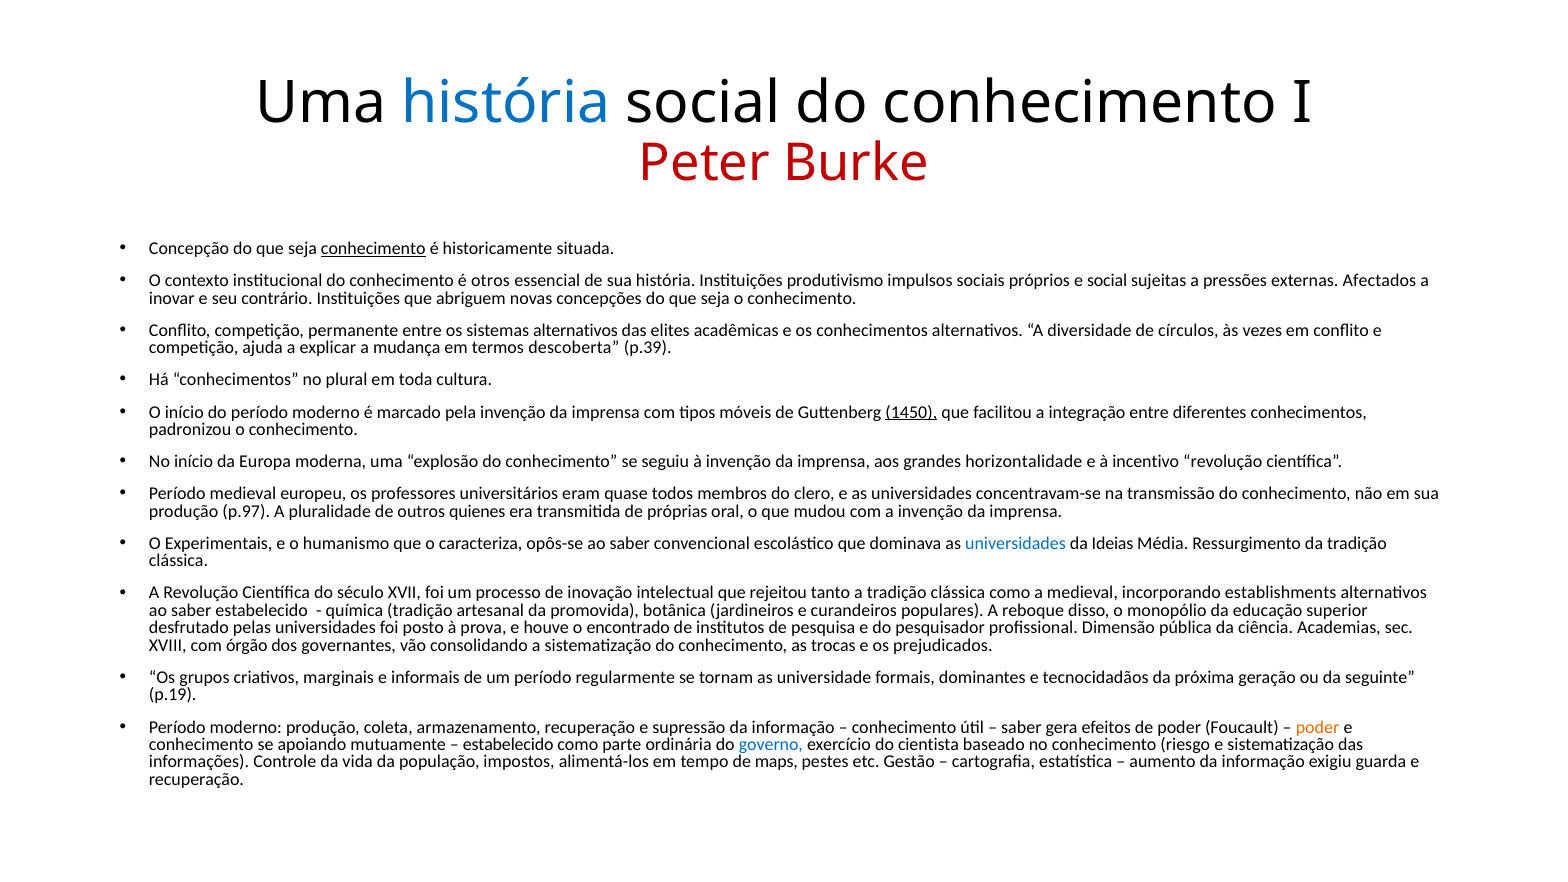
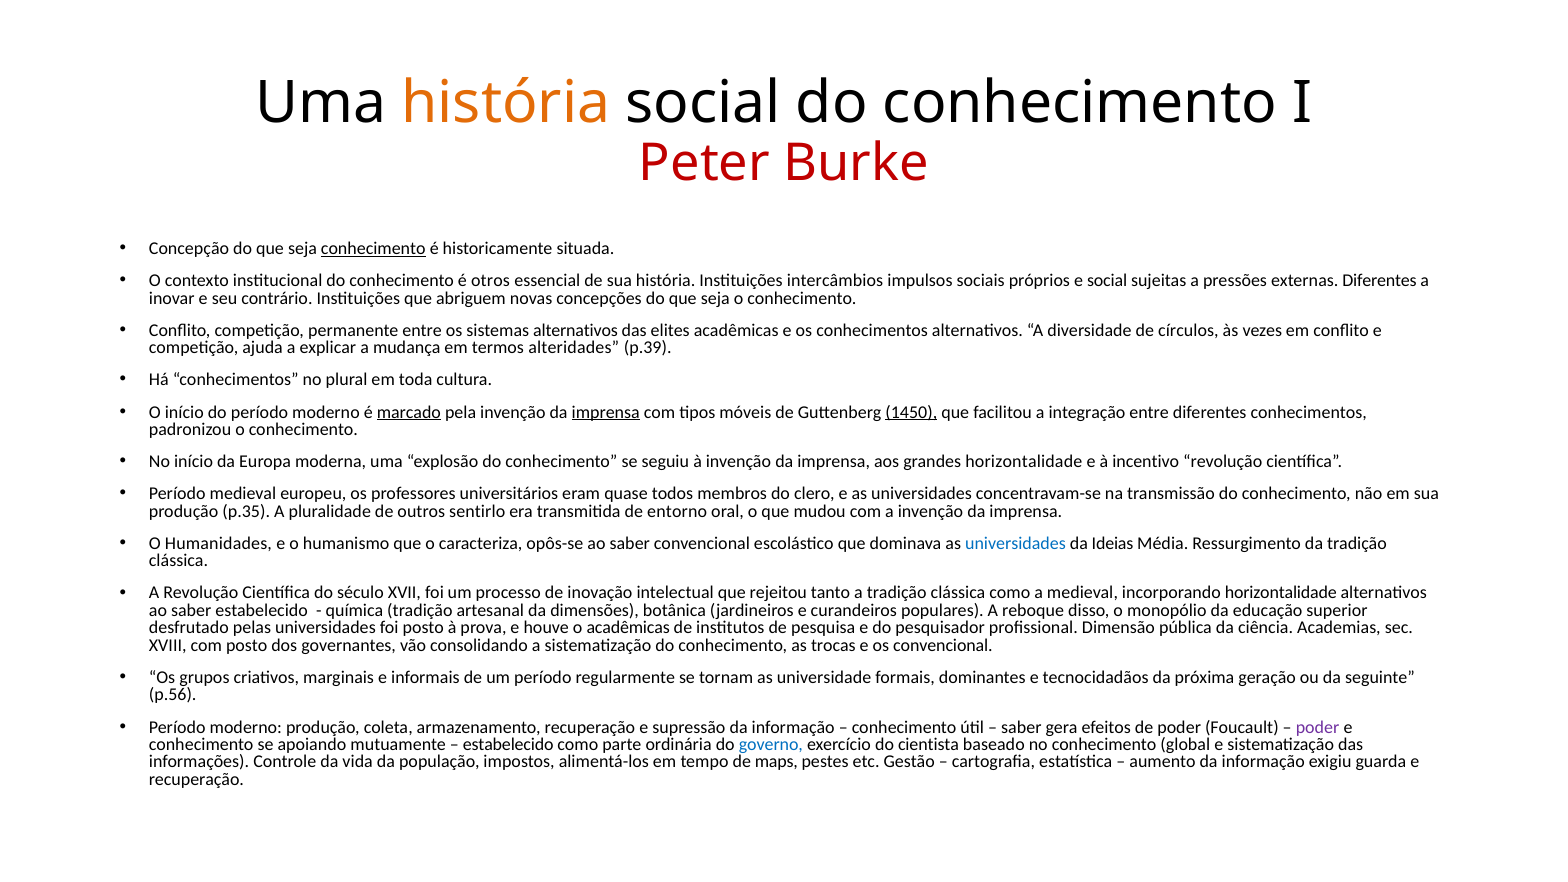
história colour: blue -> orange (506, 104)
produtivismo: produtivismo -> intercâmbios (835, 281)
externas Afectados: Afectados -> Diferentes (1380, 281)
descoberta: descoberta -> alteridades (574, 348)
marcado underline: none -> present (409, 412)
imprensa underline: none -> present (606, 412)
p.97: p.97 -> p.35 (246, 511)
quienes: quienes -> sentirlo (477, 511)
próprias: próprias -> entorno (677, 511)
Experimentais: Experimentais -> Humanidades (218, 543)
incorporando establishments: establishments -> horizontalidade (1281, 593)
promovida: promovida -> dimensões (595, 610)
o encontrado: encontrado -> acadêmicas (628, 628)
com órgão: órgão -> posto (247, 645)
os prejudicados: prejudicados -> convencional (943, 645)
p.19: p.19 -> p.56 (173, 695)
poder colour: orange -> purple (1318, 727)
riesgo: riesgo -> global (1185, 745)
